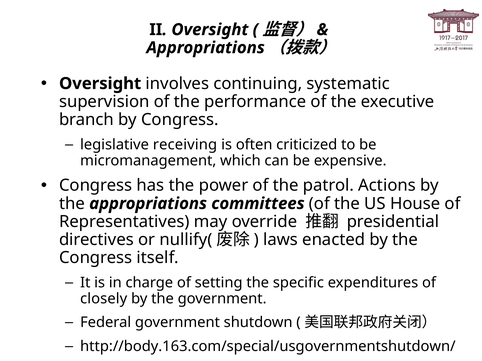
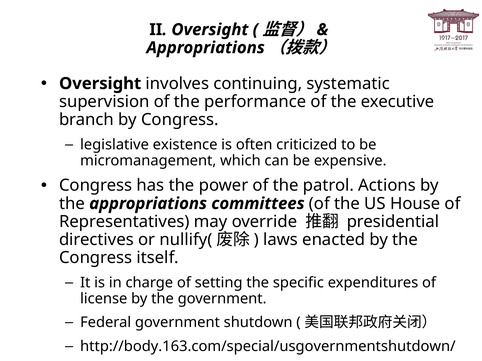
receiving: receiving -> existence (185, 145)
closely: closely -> license (104, 299)
